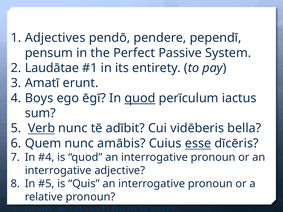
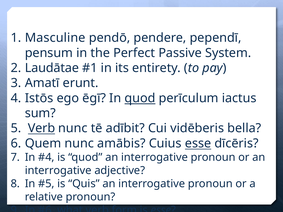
Adjectives: Adjectives -> Masculine (55, 38)
Boys: Boys -> Istōs (39, 98)
